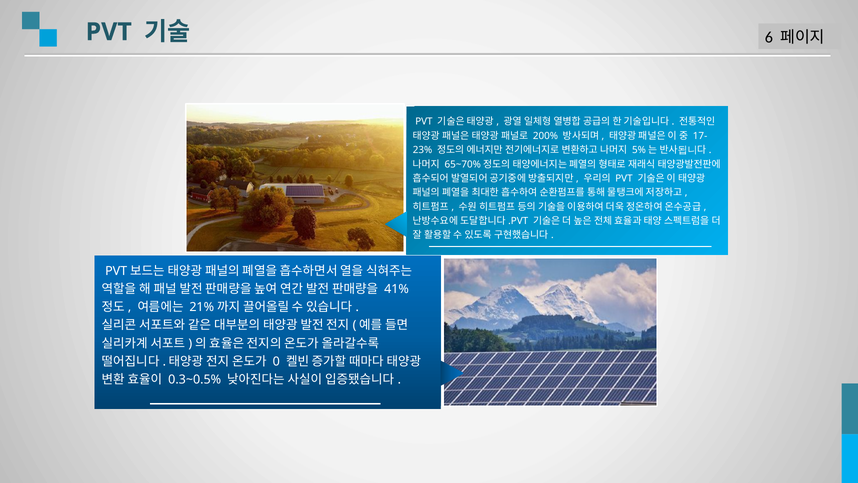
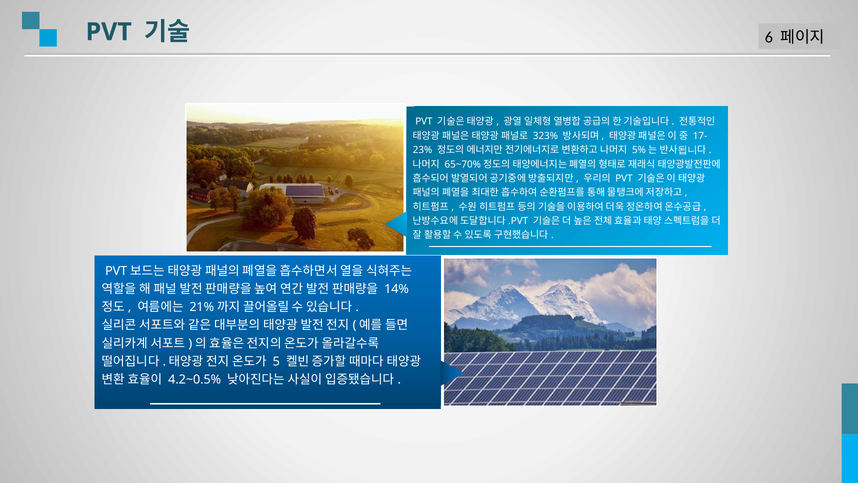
200%: 200% -> 323% (545, 136)
41%: 41% -> 14% (396, 289)
0: 0 -> 5 (276, 361)
0.3~0.5%: 0.3~0.5% -> 4.2~0.5% (195, 379)
